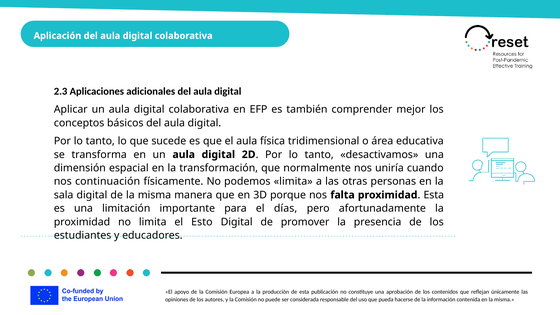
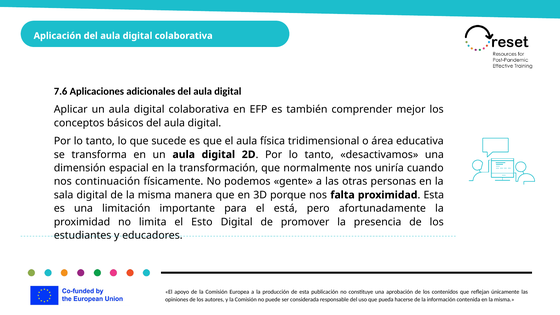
2.3: 2.3 -> 7.6 (61, 91)
podemos limita: limita -> gente (293, 181)
días: días -> está (286, 208)
